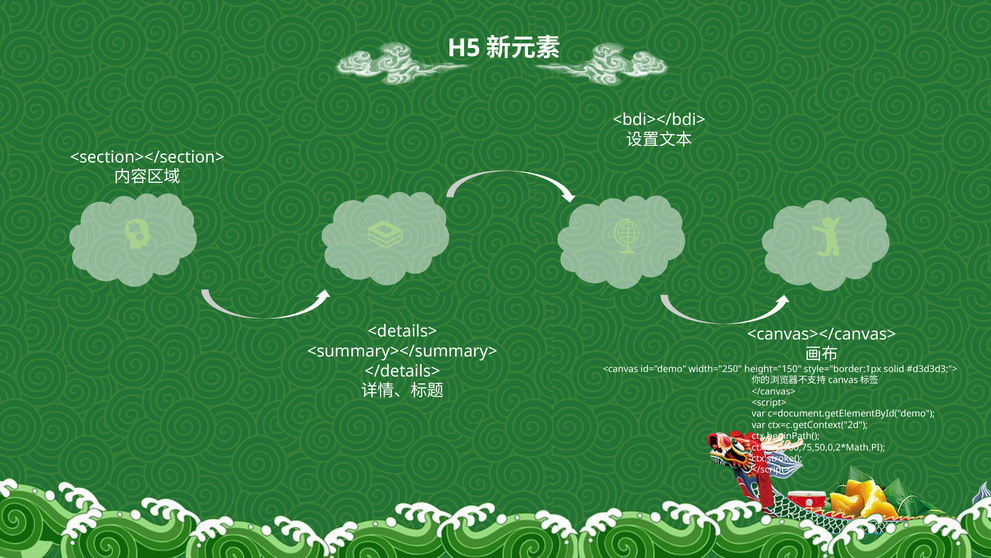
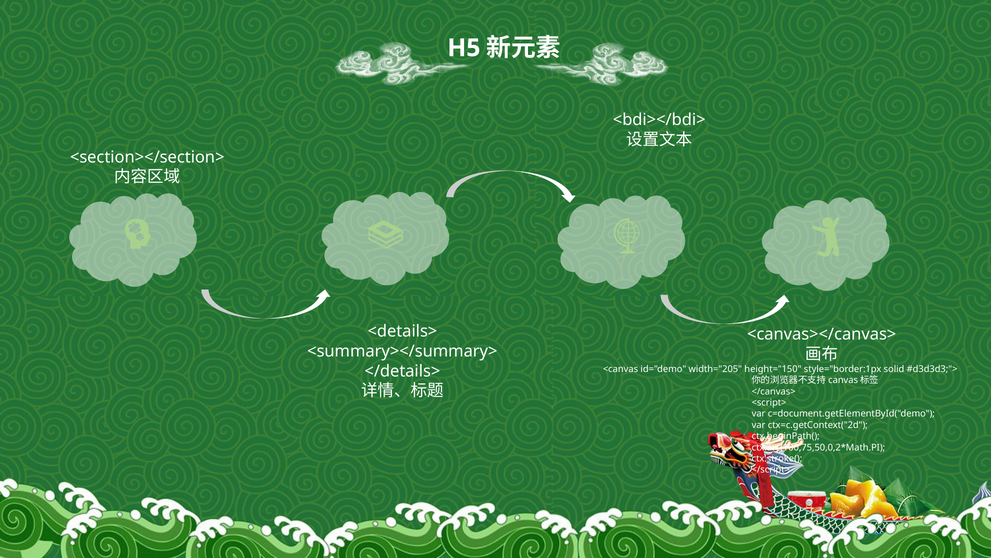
width="250: width="250 -> width="205 (715, 369)
